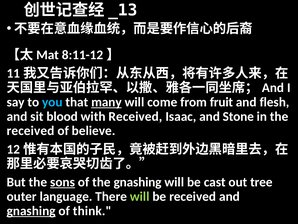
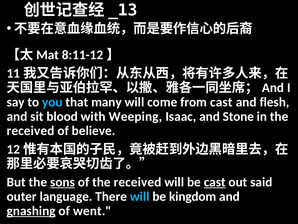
many underline: present -> none (106, 102)
from fruit: fruit -> cast (221, 102)
with Received: Received -> Weeping (135, 116)
of the gnashing: gnashing -> received (137, 182)
cast underline: none -> present (215, 182)
tree: tree -> said (261, 182)
will colour: light green -> light blue (140, 196)
be received: received -> kingdom (193, 196)
think: think -> went (92, 210)
